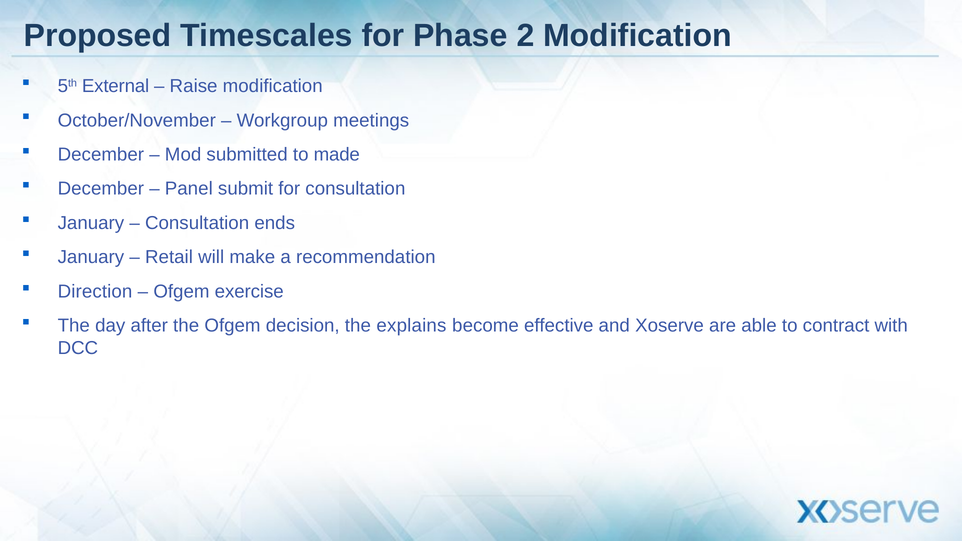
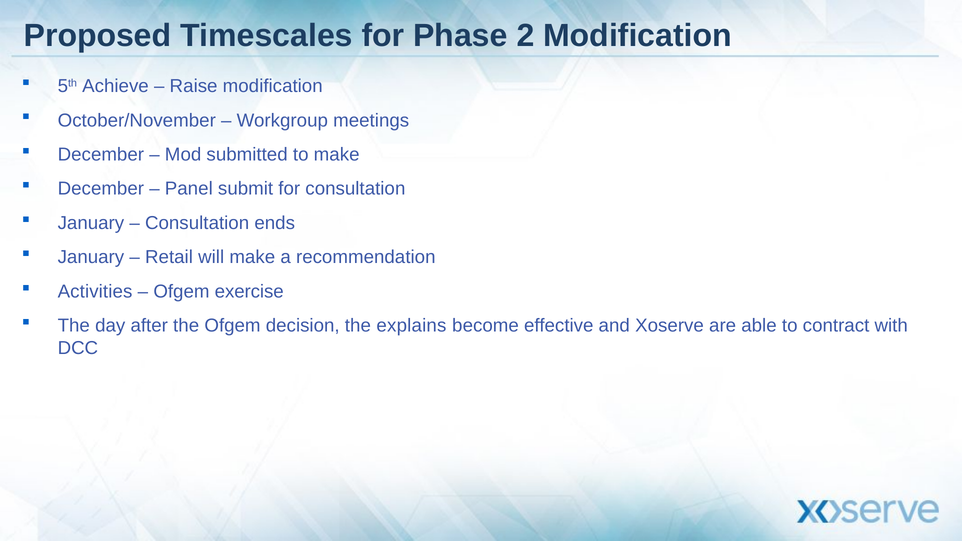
External: External -> Achieve (115, 86)
to made: made -> make (337, 155)
Direction: Direction -> Activities (95, 292)
